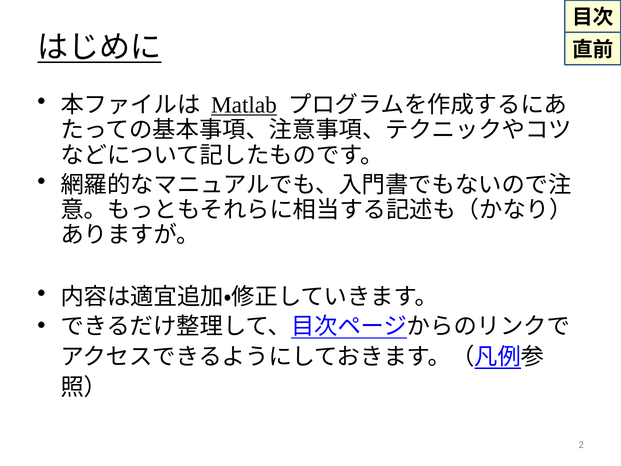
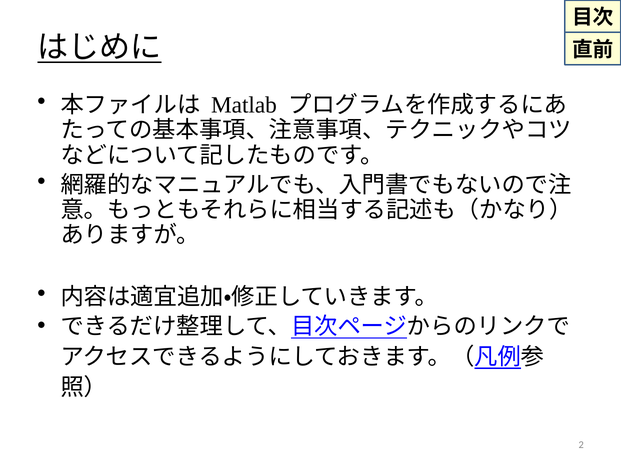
Matlab underline: present -> none (244, 105)
